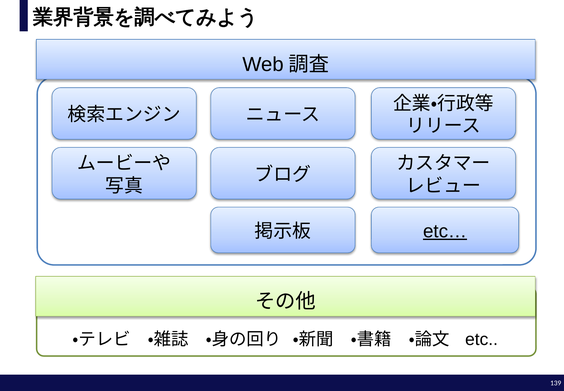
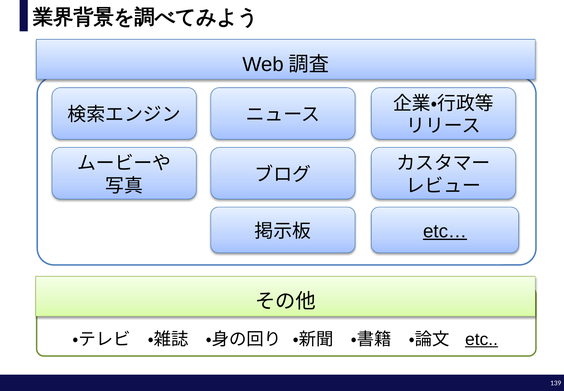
etc underline: none -> present (482, 339)
